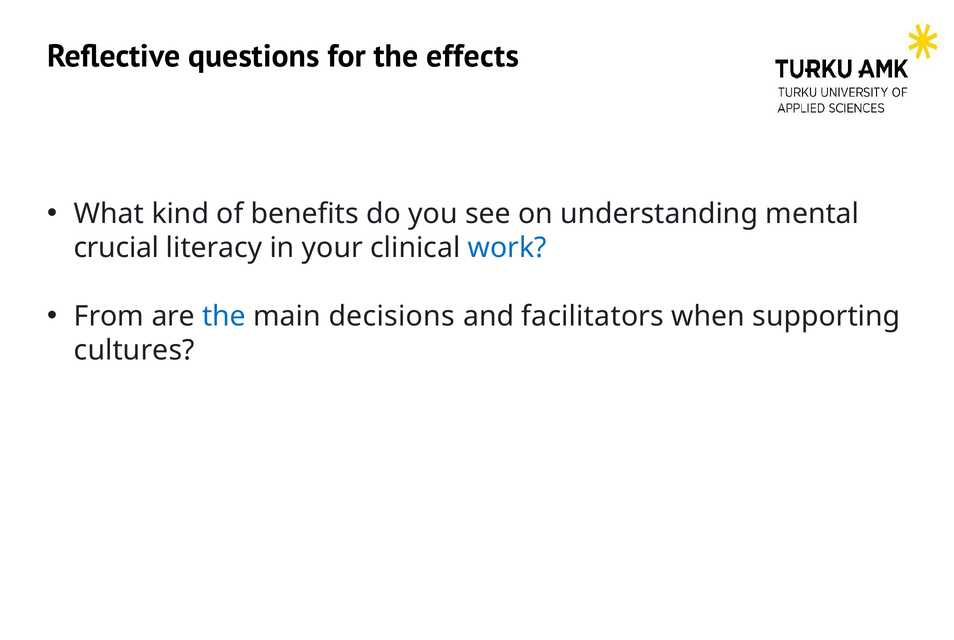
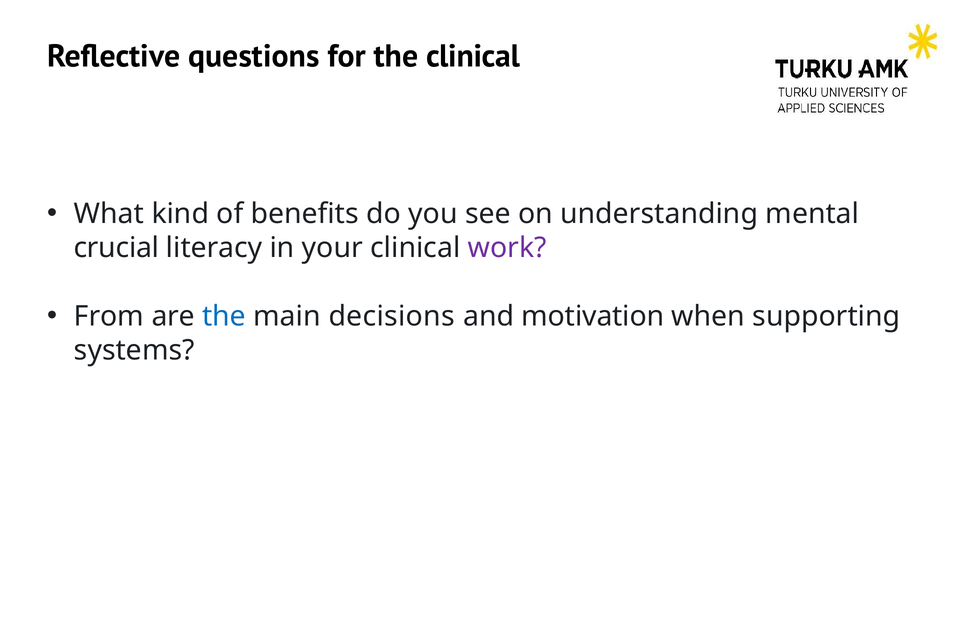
the effects: effects -> clinical (473, 56)
work colour: blue -> purple (507, 248)
facilitators: facilitators -> motivation (593, 316)
cultures: cultures -> systems (134, 350)
